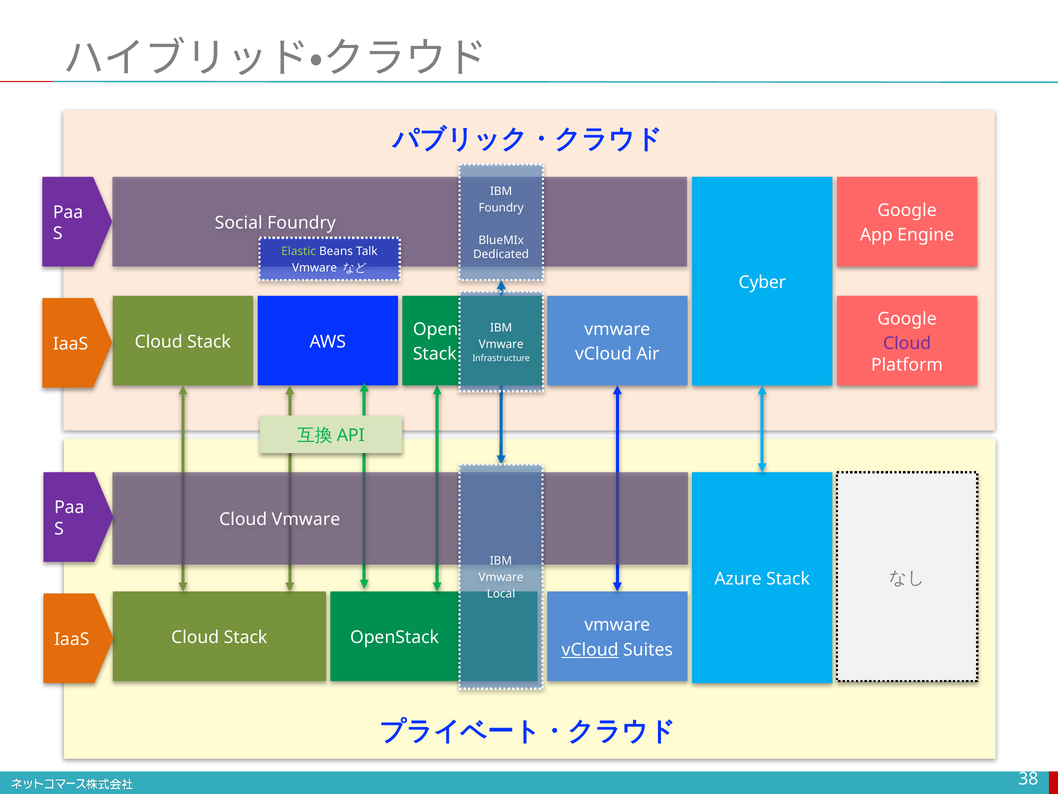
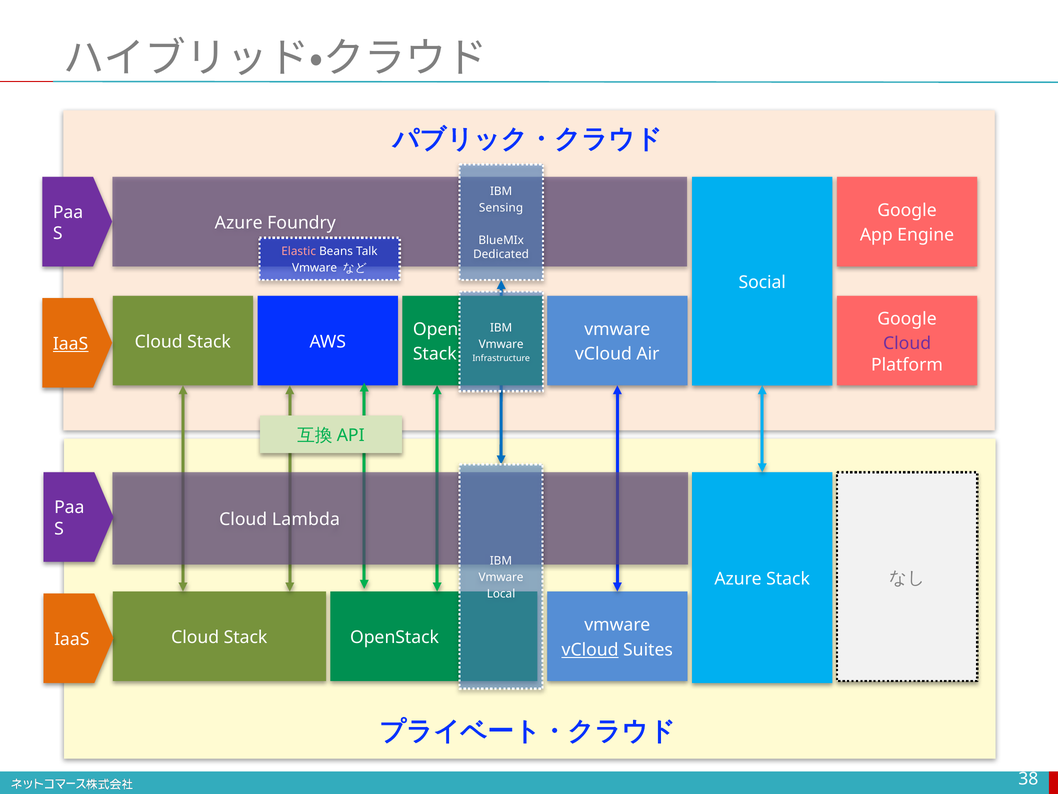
Foundry: Foundry -> Sensing (501, 208)
Social: Social -> Azure (239, 223)
Elastic colour: light green -> pink (299, 251)
Cyber: Cyber -> Social (762, 282)
IaaS underline: none -> present (71, 344)
Cloud Vmware: Vmware -> Lambda (306, 519)
